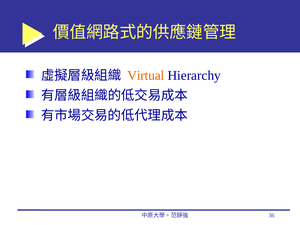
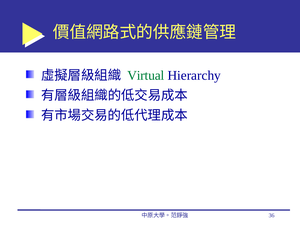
Virtual colour: orange -> green (146, 75)
